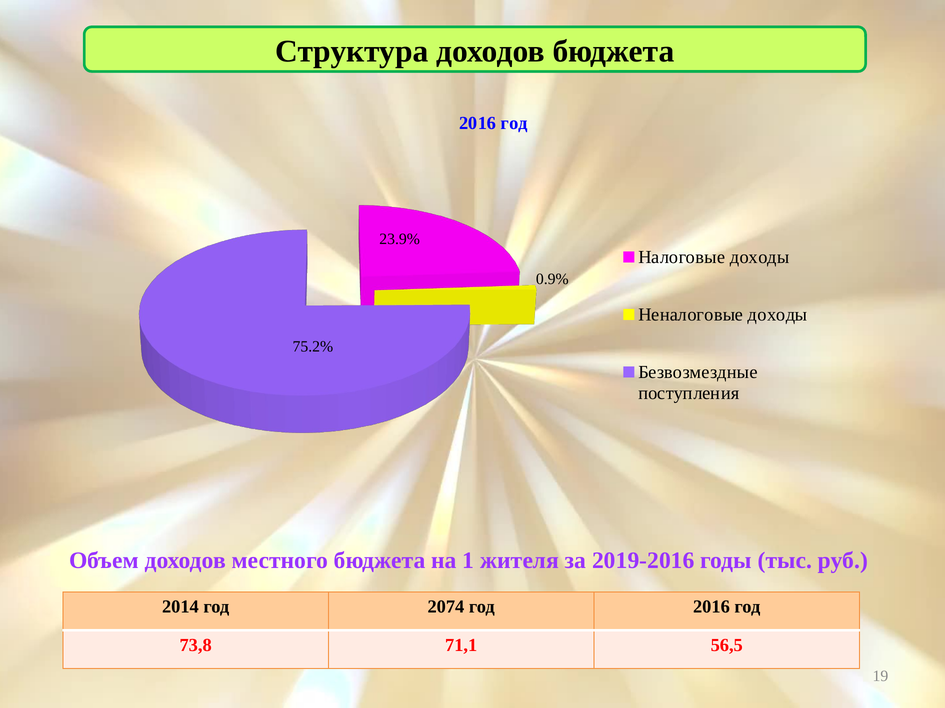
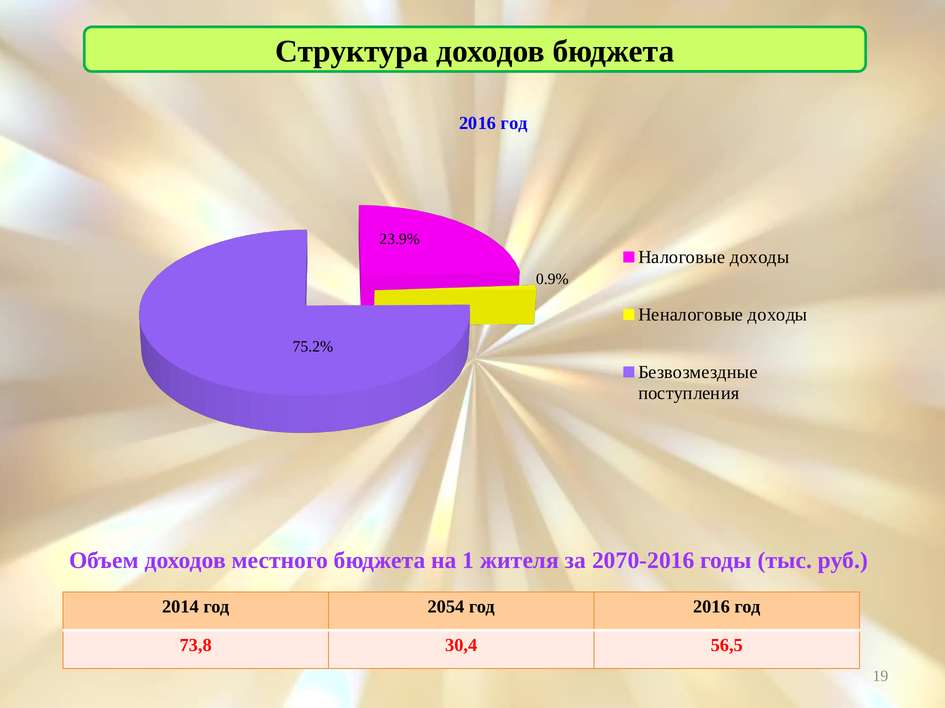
2019-2016: 2019-2016 -> 2070-2016 (643, 561)
2074: 2074 -> 2054 (446, 608)
71,1: 71,1 -> 30,4 (461, 646)
